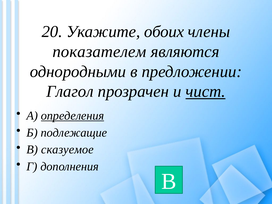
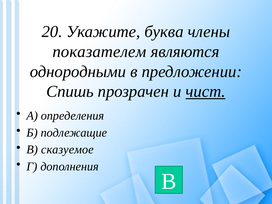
обоих: обоих -> буква (164, 32)
Глагол: Глагол -> Спишь (70, 91)
определения underline: present -> none (72, 116)
